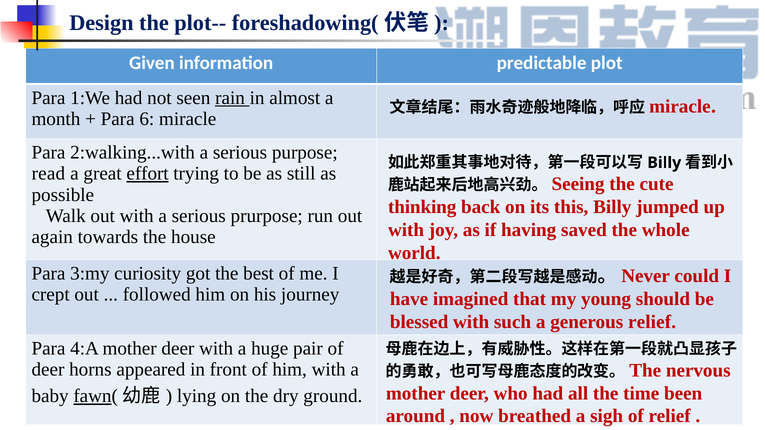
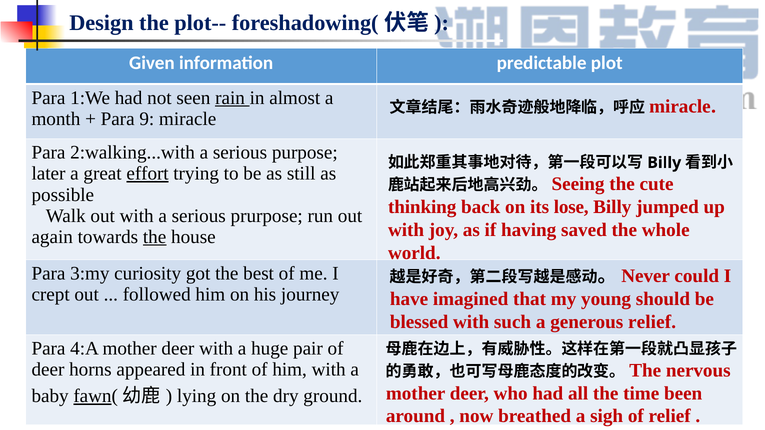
6: 6 -> 9 (147, 119)
read: read -> later (48, 174)
this: this -> lose (571, 207)
the underline: none -> present (155, 237)
